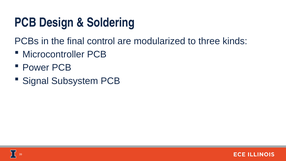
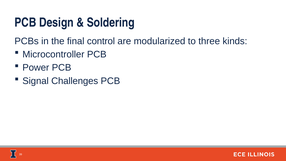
Subsystem: Subsystem -> Challenges (75, 81)
